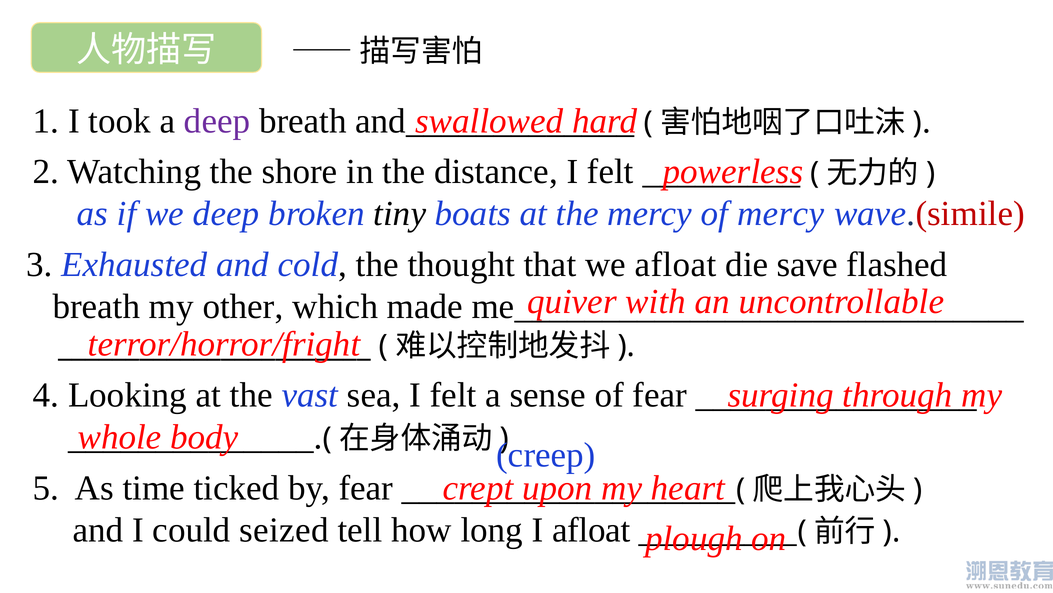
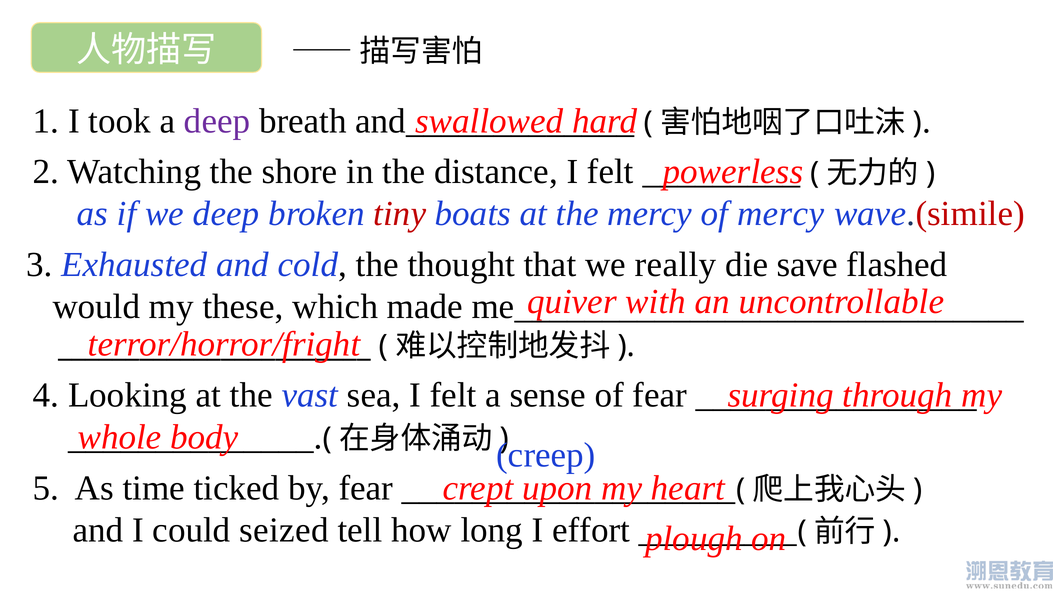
tiny colour: black -> red (400, 213)
we afloat: afloat -> really (676, 264)
breath: breath -> would (96, 306)
other: other -> these (243, 306)
I afloat: afloat -> effort (591, 530)
